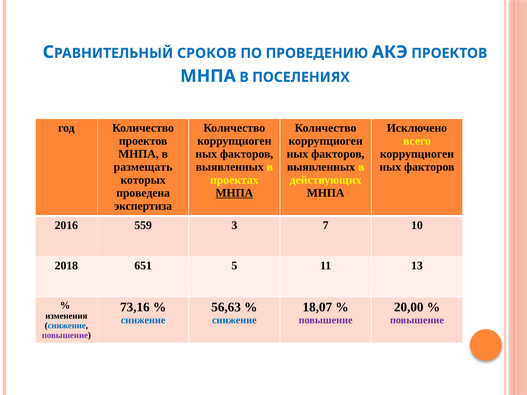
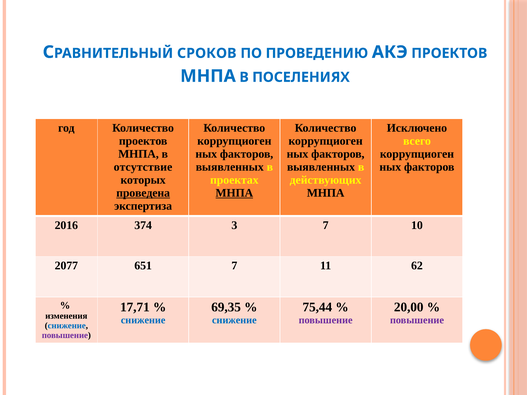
размещать: размещать -> отсутствие (143, 167)
проведена underline: none -> present (143, 193)
559: 559 -> 374 (143, 225)
2018: 2018 -> 2077 (66, 266)
651 5: 5 -> 7 (234, 266)
13: 13 -> 62 (417, 266)
73,16: 73,16 -> 17,71 (135, 307)
56,63: 56,63 -> 69,35 (226, 307)
18,07: 18,07 -> 75,44 (317, 307)
